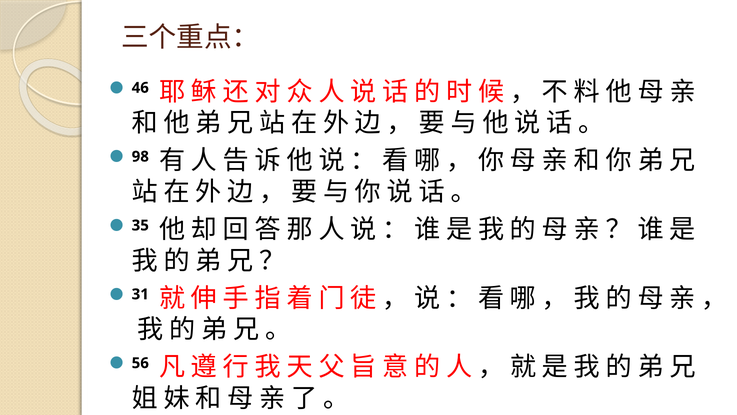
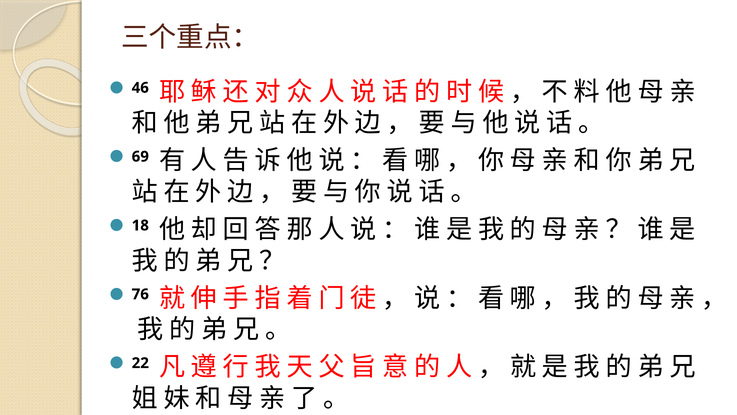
98: 98 -> 69 (140, 156)
35: 35 -> 18 (140, 225)
31: 31 -> 76 (140, 294)
56: 56 -> 22 (140, 363)
